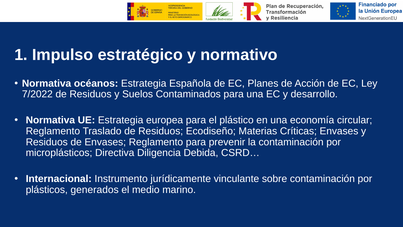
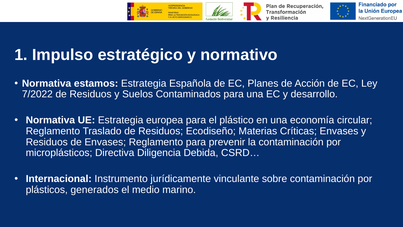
océanos: océanos -> estamos (96, 83)
